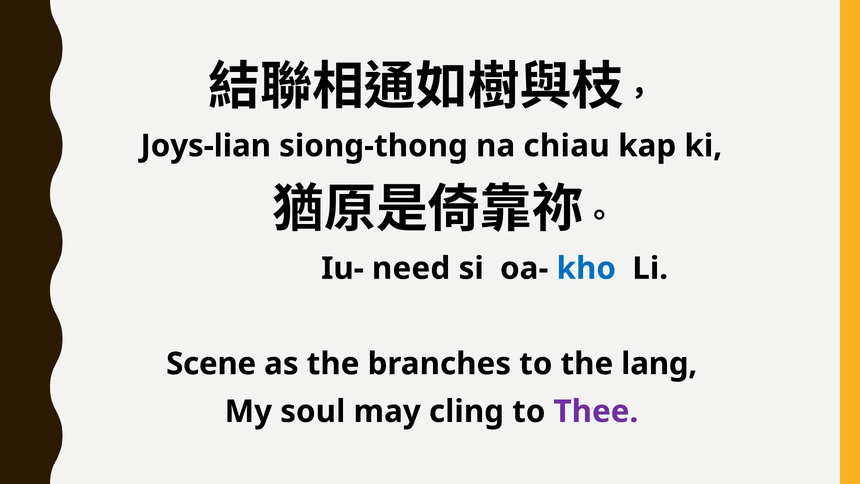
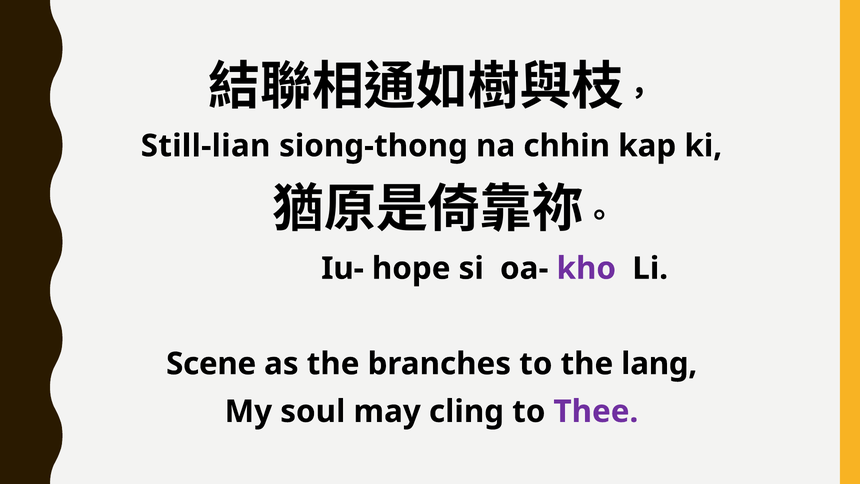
Joys-lian: Joys-lian -> Still-lian (206, 146)
chiau: chiau -> chhin (567, 146)
need: need -> hope (411, 268)
kho colour: blue -> purple (586, 268)
